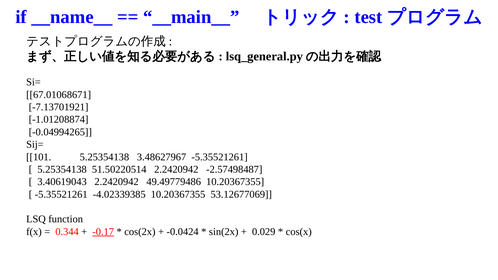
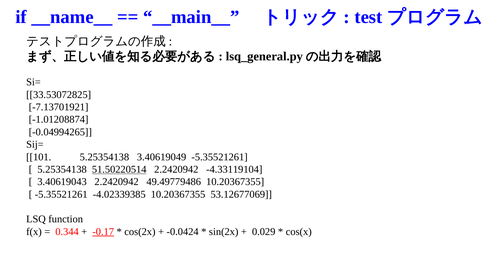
67.01068671: 67.01068671 -> 33.53072825 (59, 95)
3.48627967: 3.48627967 -> 3.40619049 (162, 157)
51.50220514 underline: none -> present (119, 169)
-2.57498487: -2.57498487 -> -4.33119104 (234, 169)
